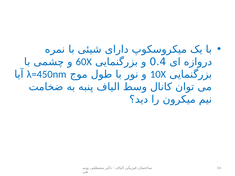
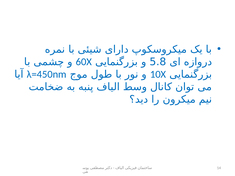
0.4: 0.4 -> 5.8 (158, 62)
